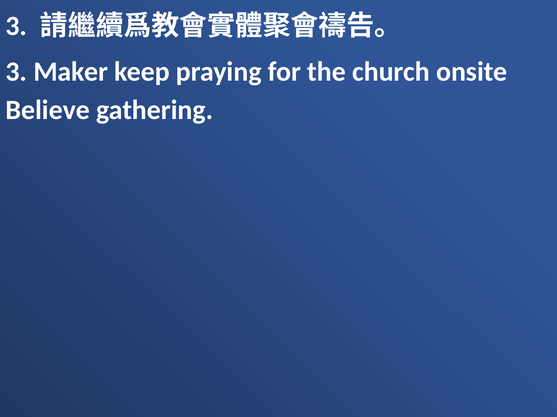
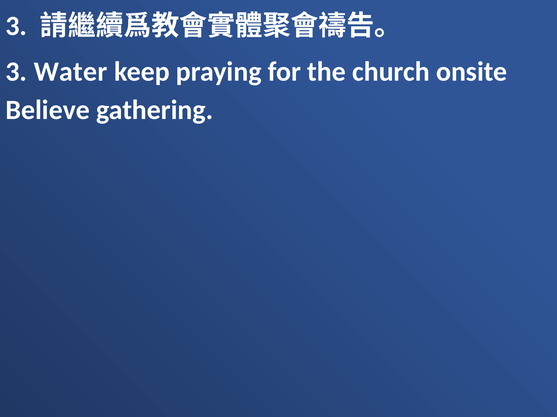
Maker: Maker -> Water (70, 72)
